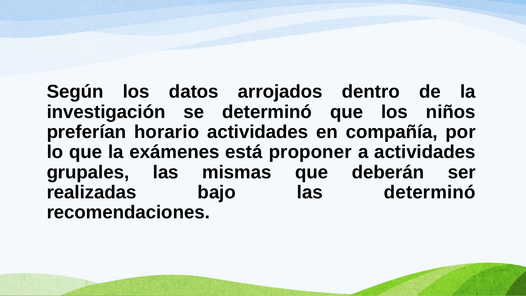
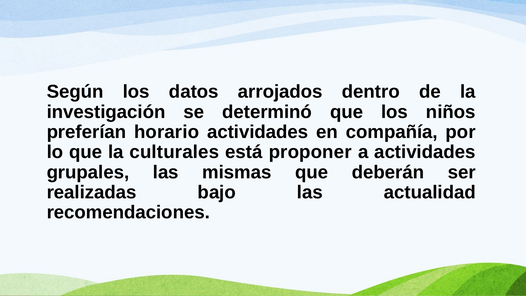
exámenes: exámenes -> culturales (174, 152)
las determinó: determinó -> actualidad (430, 192)
